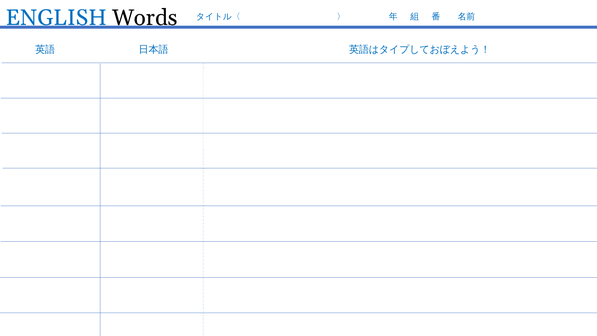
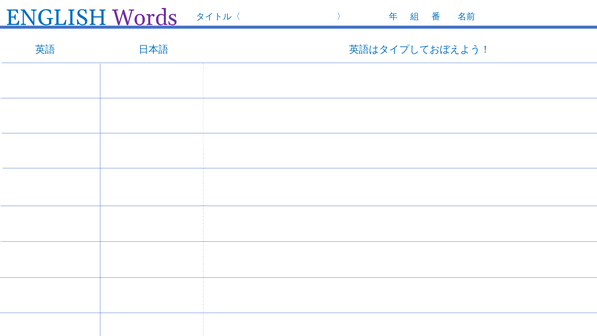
Words colour: black -> purple (145, 18)
